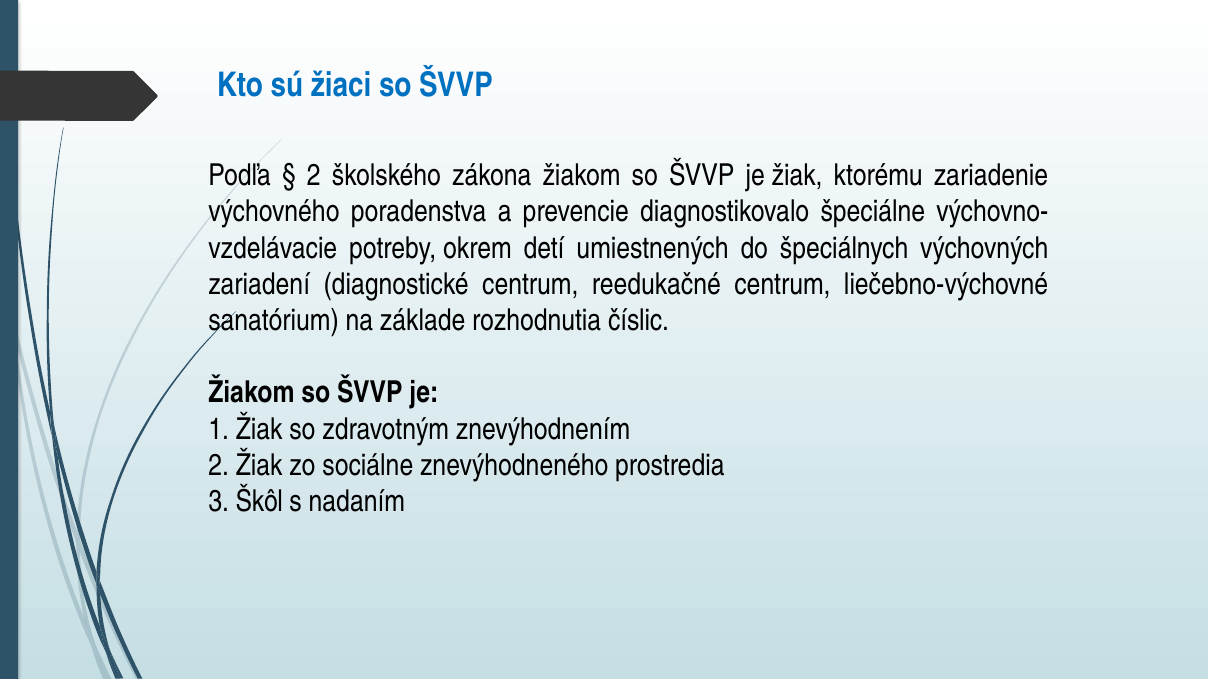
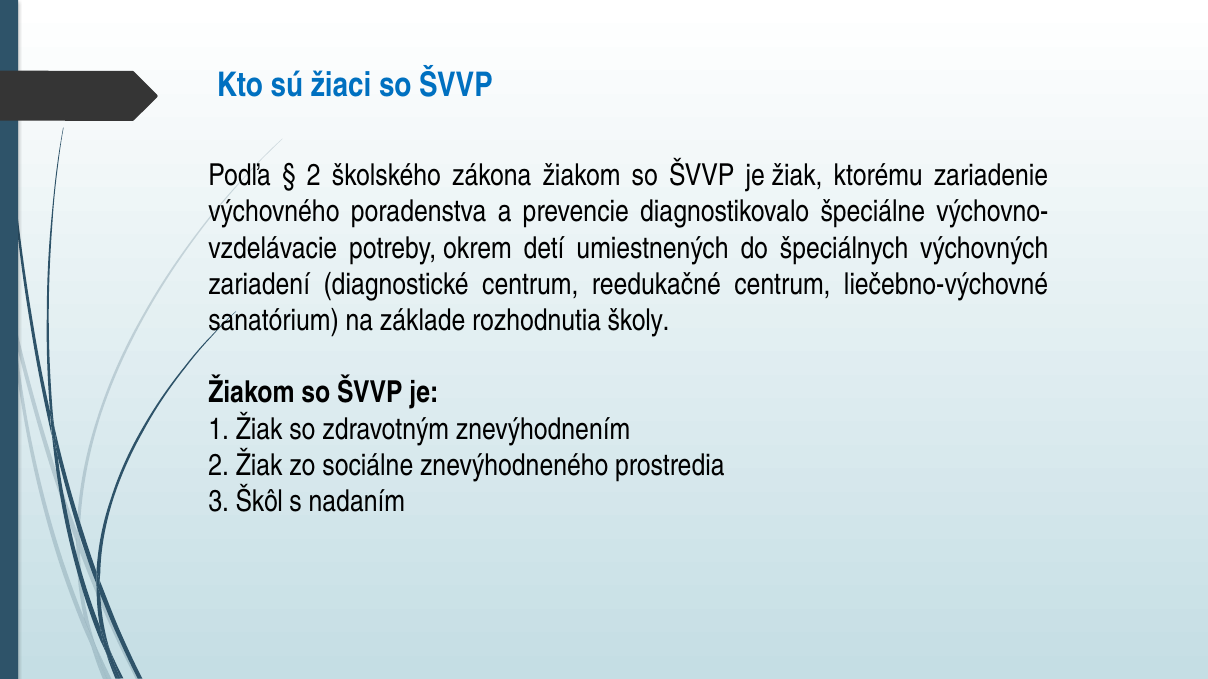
číslic: číslic -> školy (639, 321)
